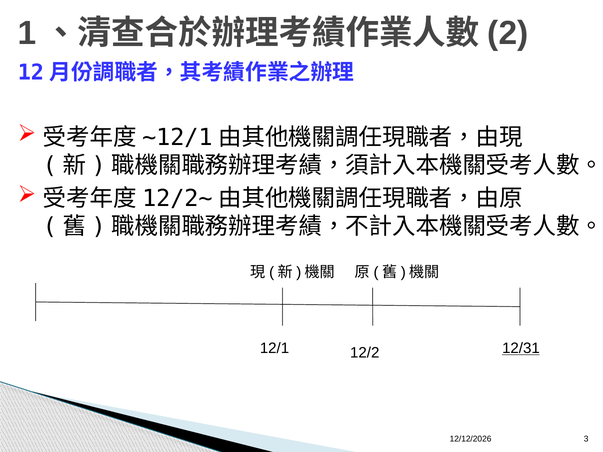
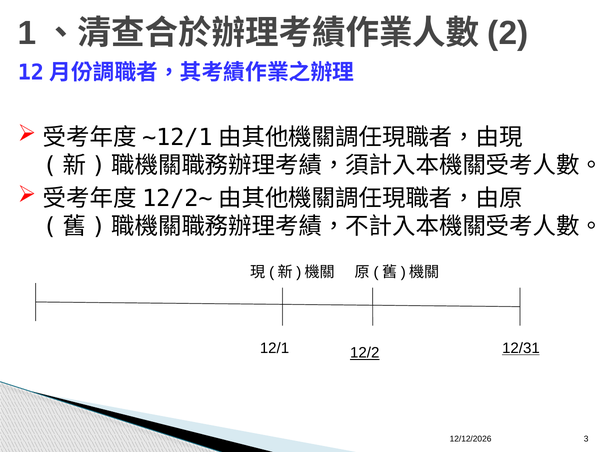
12/2 underline: none -> present (365, 353)
